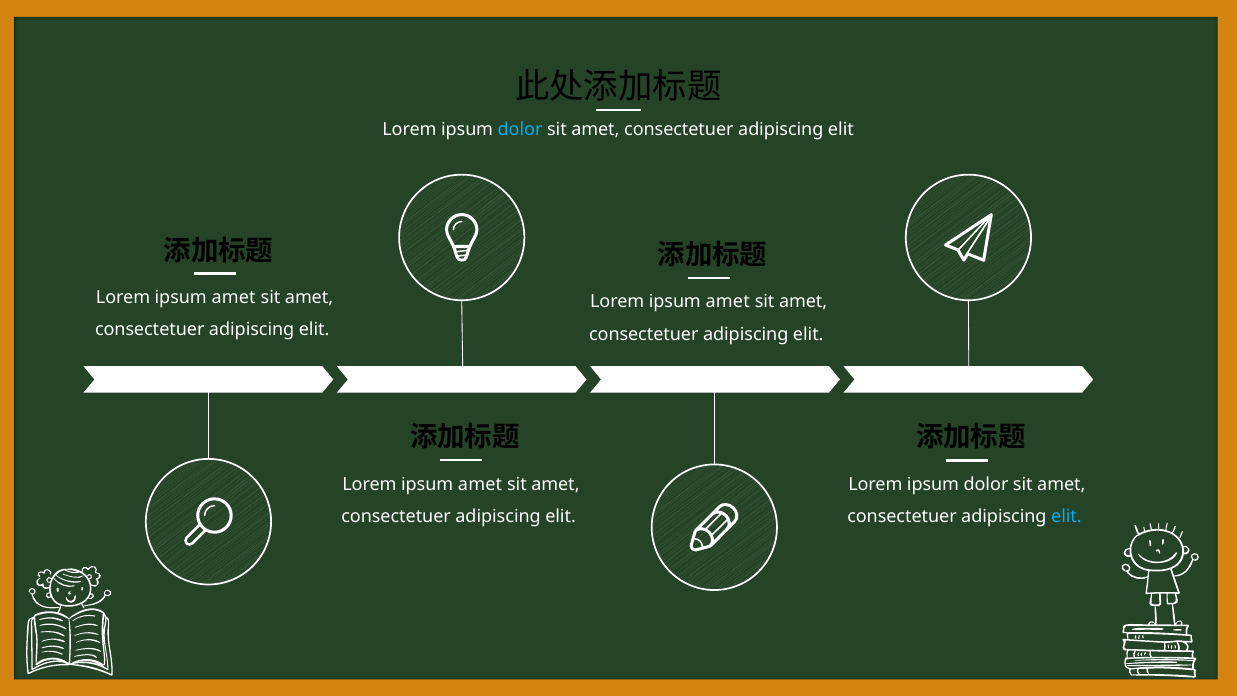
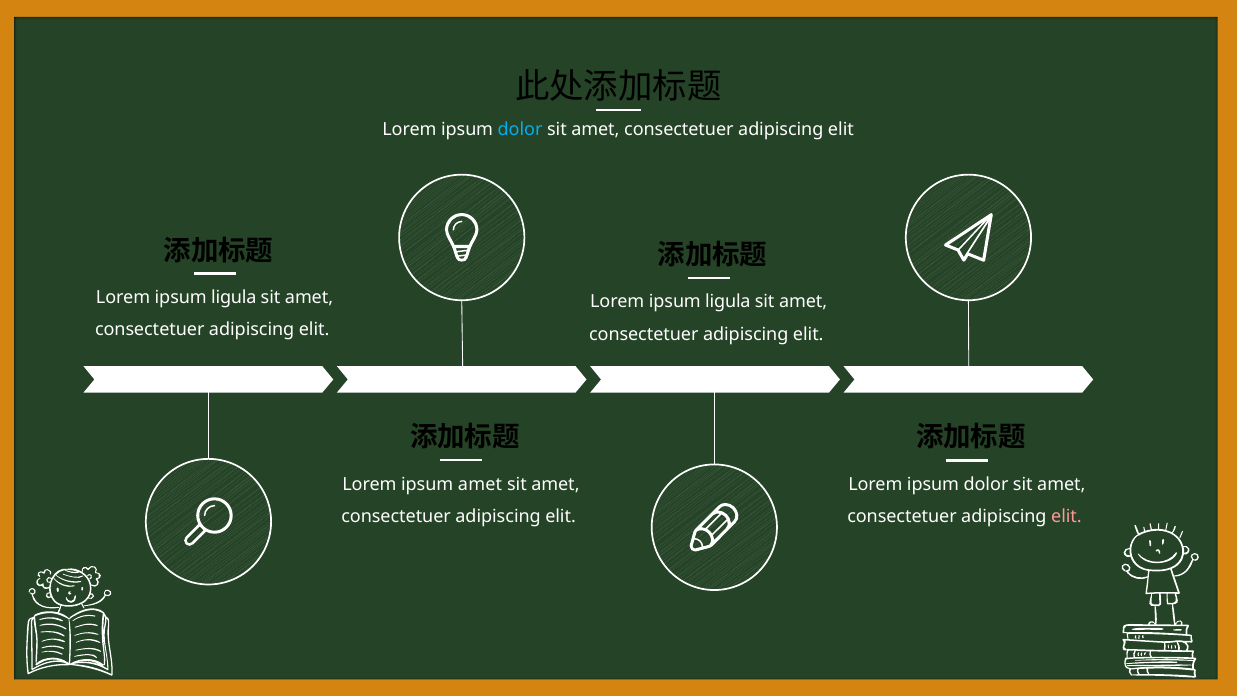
amet: amet -> ligula (234, 297)
amet: amet -> ligula (728, 302)
elit colour: light blue -> pink (1066, 517)
